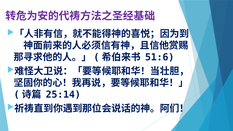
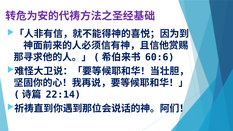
51:6: 51:6 -> 60:6 (160, 57)
25:14: 25:14 -> 22:14 (63, 95)
